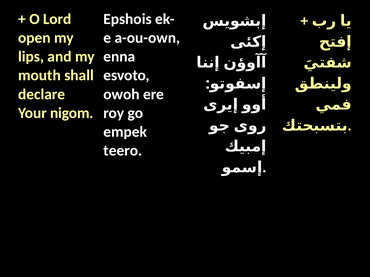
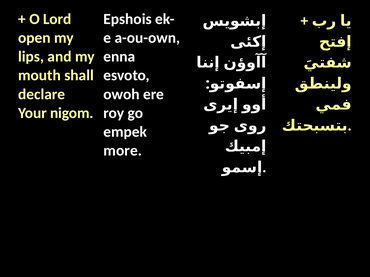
teero: teero -> more (123, 151)
